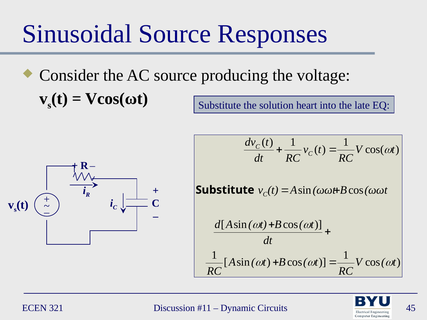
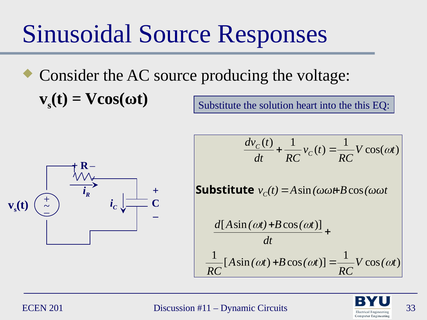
late: late -> this (362, 105)
321: 321 -> 201 (56, 308)
45: 45 -> 33 (411, 308)
